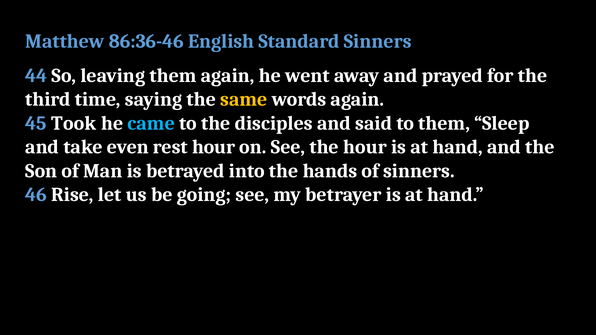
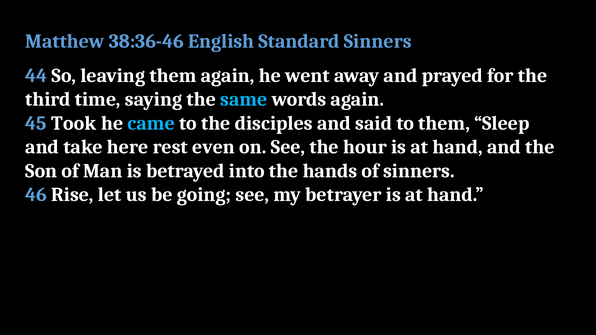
86:36-46: 86:36-46 -> 38:36-46 (146, 41)
same colour: yellow -> light blue (244, 99)
even: even -> here (128, 147)
rest hour: hour -> even (214, 147)
